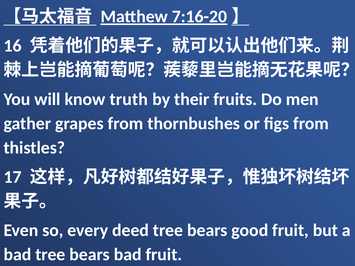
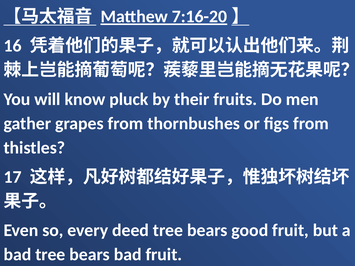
truth: truth -> pluck (129, 99)
